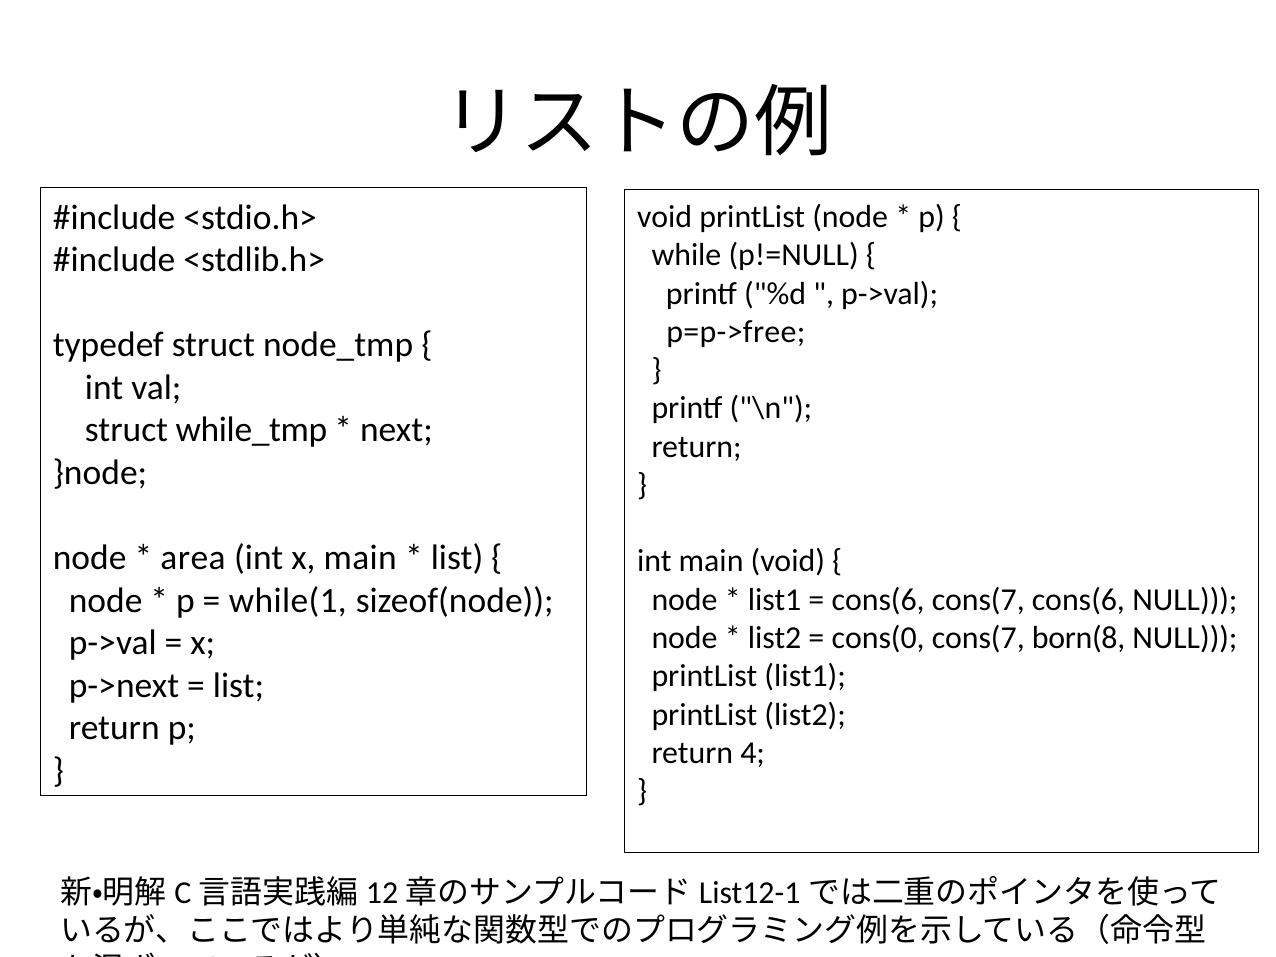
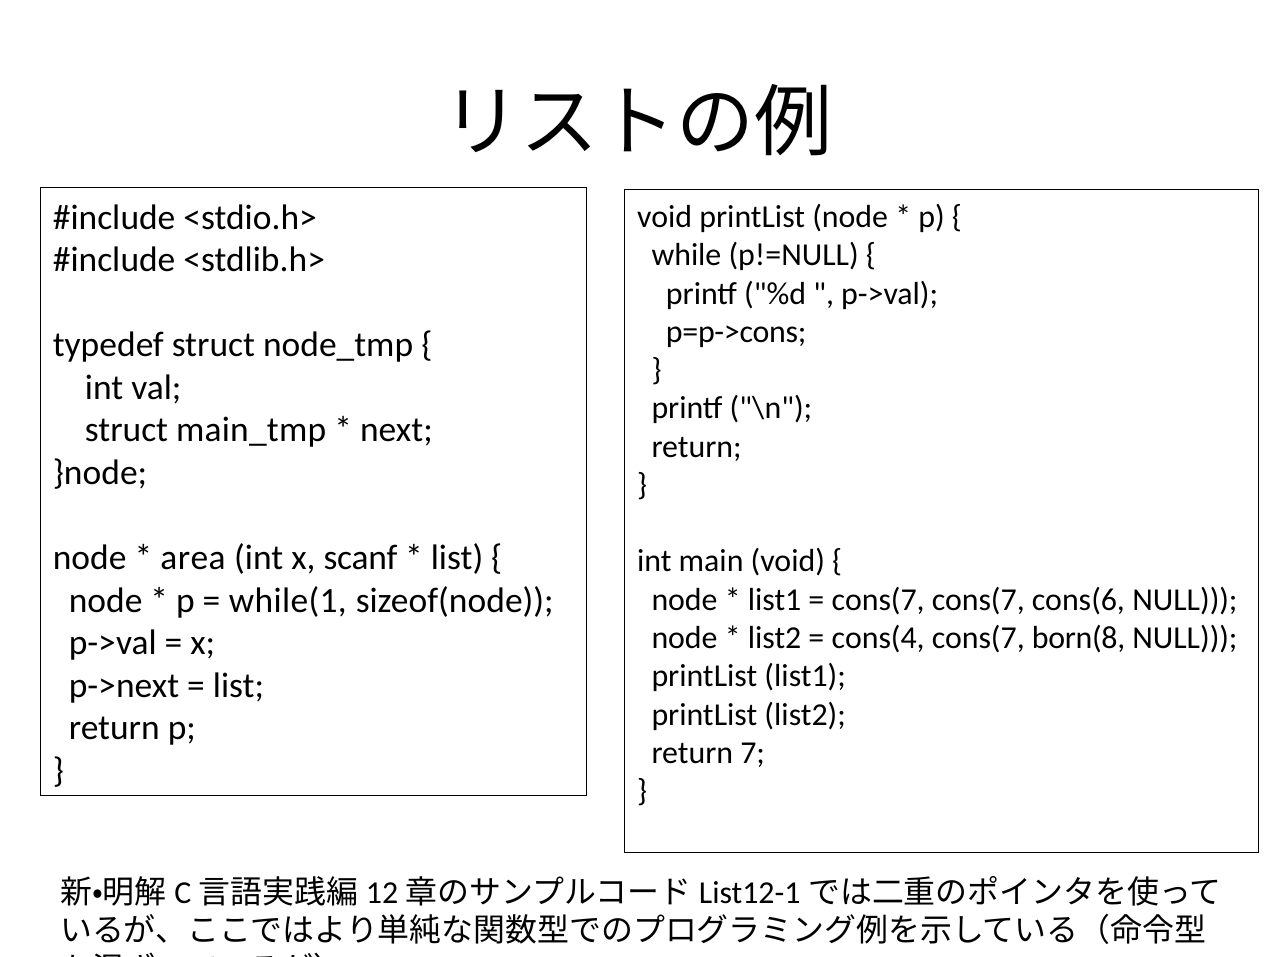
p=p->free: p=p->free -> p=p->cons (736, 332)
while_tmp: while_tmp -> main_tmp (251, 430)
x main: main -> scanf (361, 558)
cons(6: cons(6 -> cons(7 (878, 600)
cons(0: cons(0 -> cons(4 (878, 638)
4: 4 -> 7 (753, 753)
